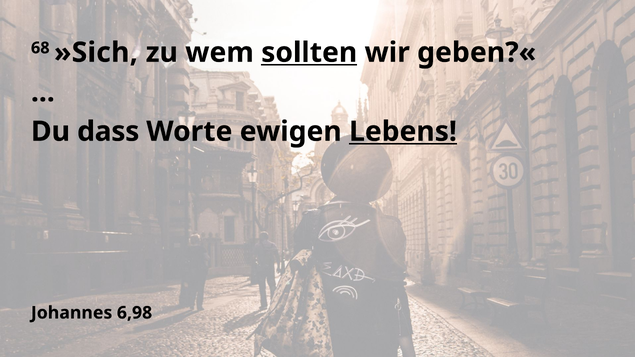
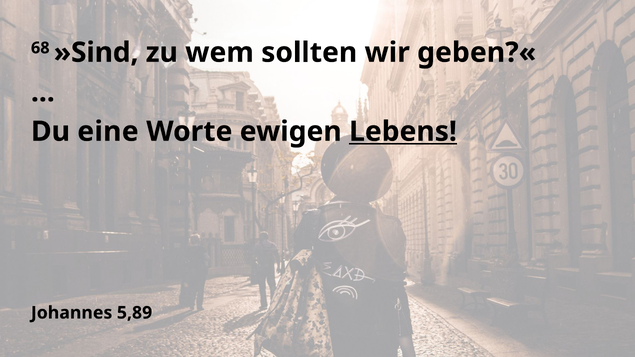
»Sich: »Sich -> »Sind (96, 53)
sollten underline: present -> none (309, 53)
dass: dass -> eine (108, 132)
6,98: 6,98 -> 5,89 (135, 313)
